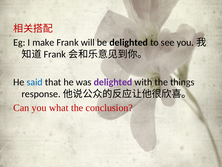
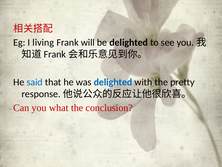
make: make -> living (43, 42)
delighted colour: purple -> blue (113, 82)
things: things -> pretty (182, 82)
